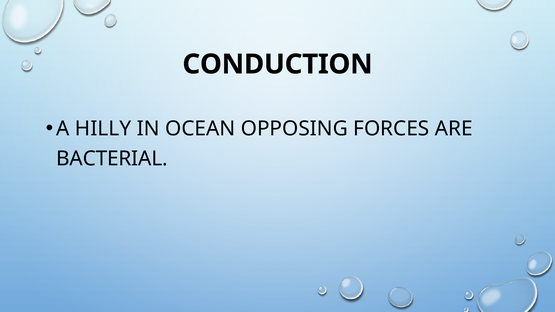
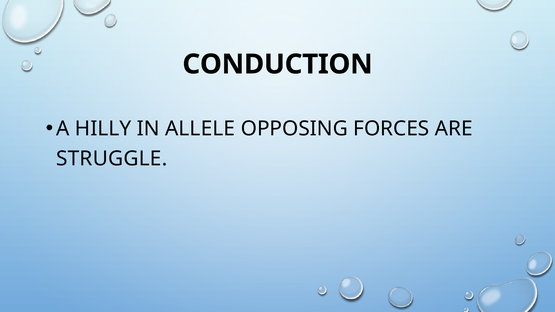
OCEAN: OCEAN -> ALLELE (200, 129)
BACTERIAL: BACTERIAL -> STRUGGLE (112, 159)
